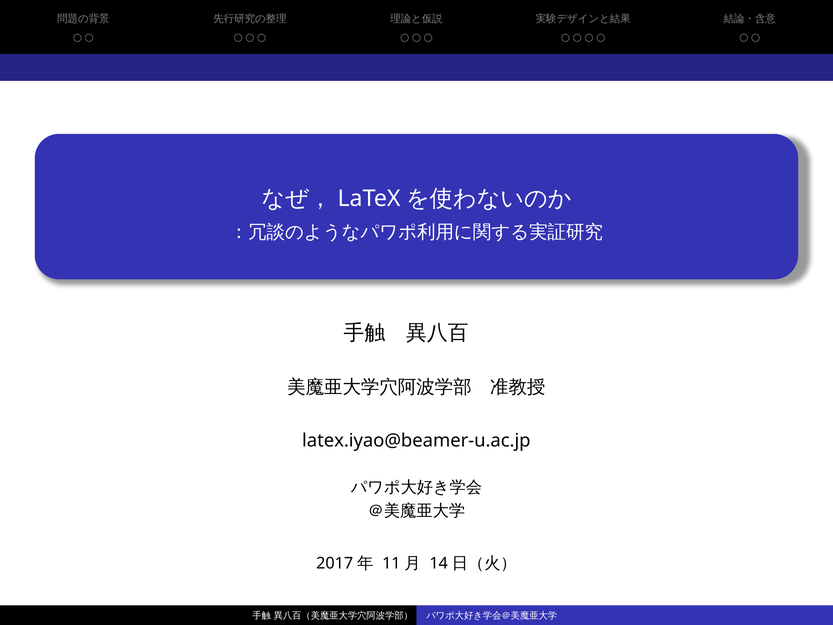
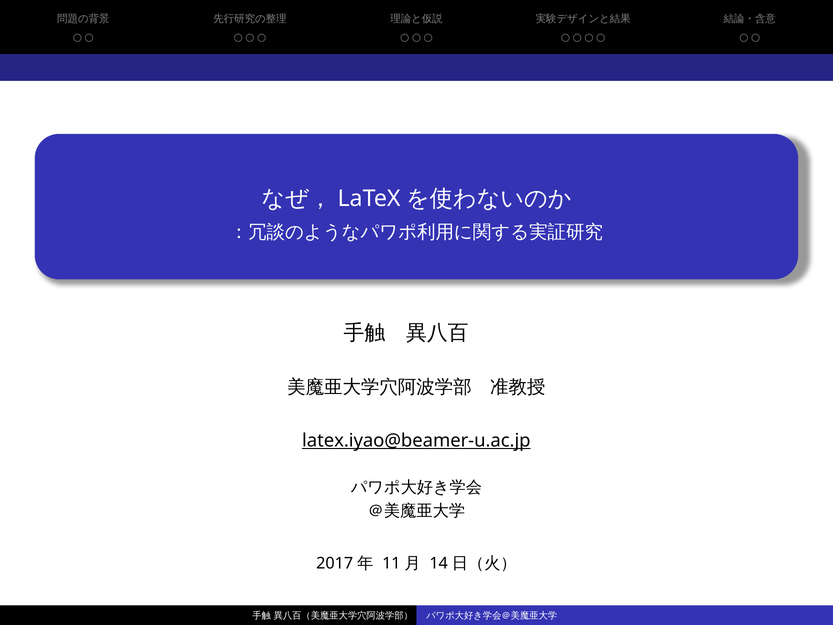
latex.iyao@beamer-u.ac.jp underline: none -> present (416, 440)
